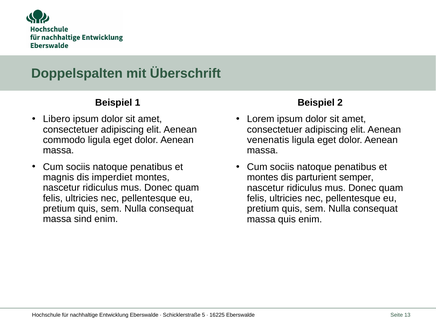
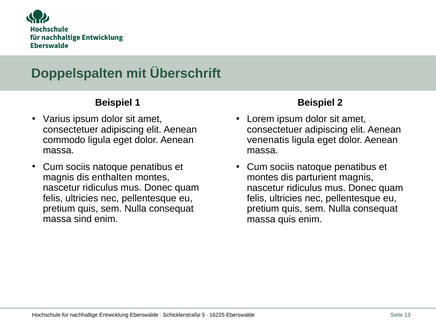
Libero: Libero -> Varius (57, 119)
imperdiet: imperdiet -> enthalten (112, 177)
parturient semper: semper -> magnis (356, 177)
